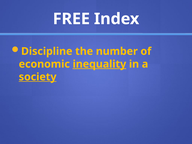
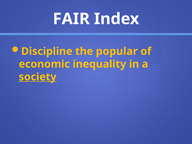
FREE: FREE -> FAIR (71, 19)
number: number -> popular (117, 51)
inequality underline: present -> none (99, 64)
